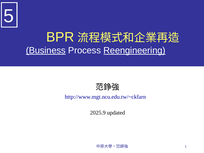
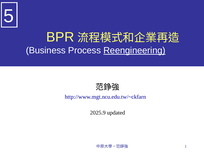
Business underline: present -> none (46, 50)
